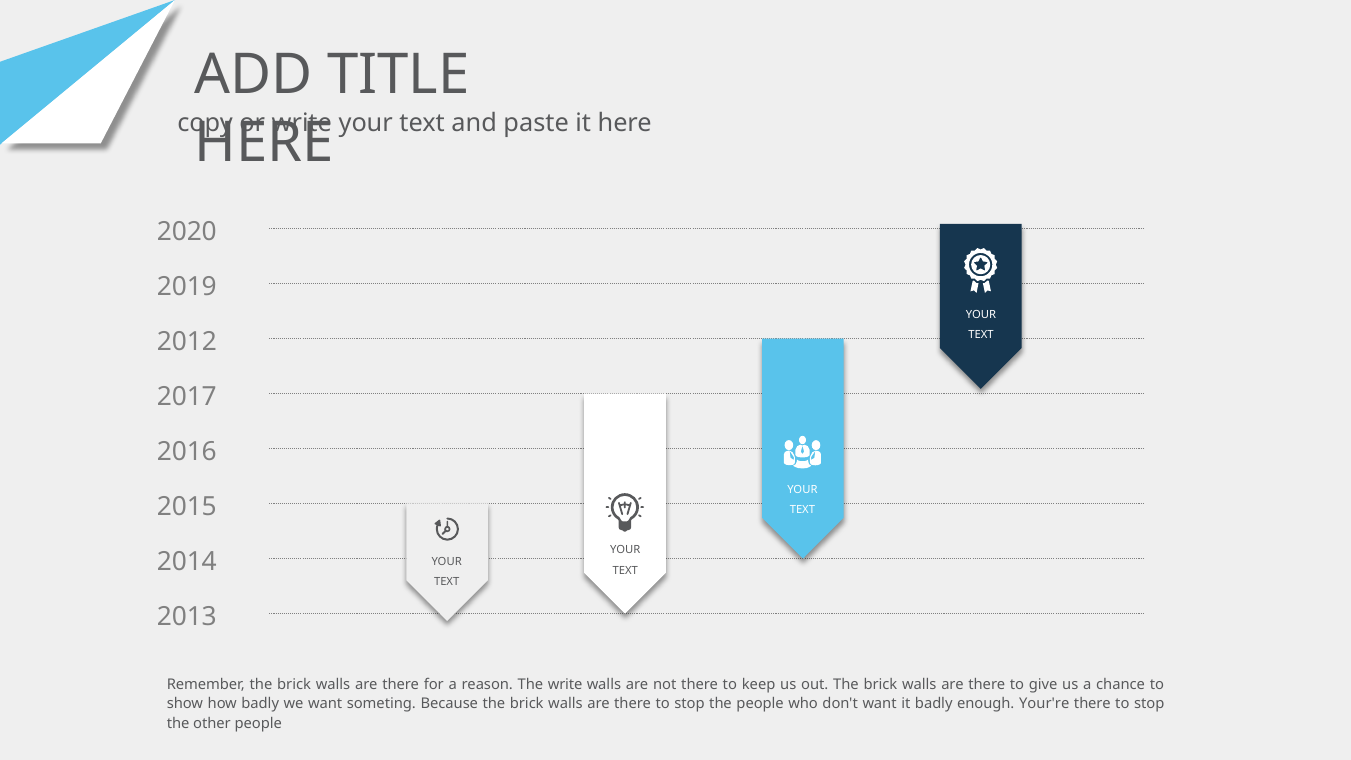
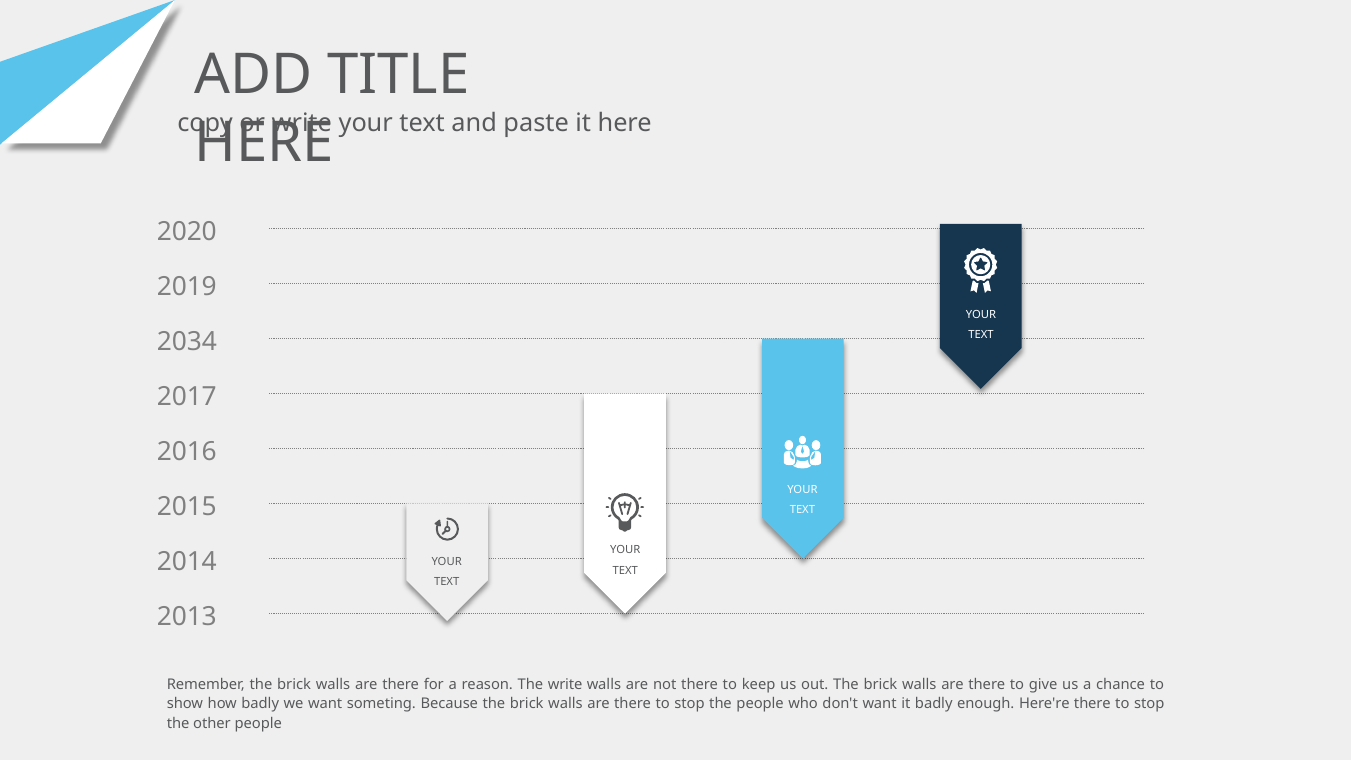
2012: 2012 -> 2034 (187, 342)
Your're: Your're -> Here're (1044, 704)
